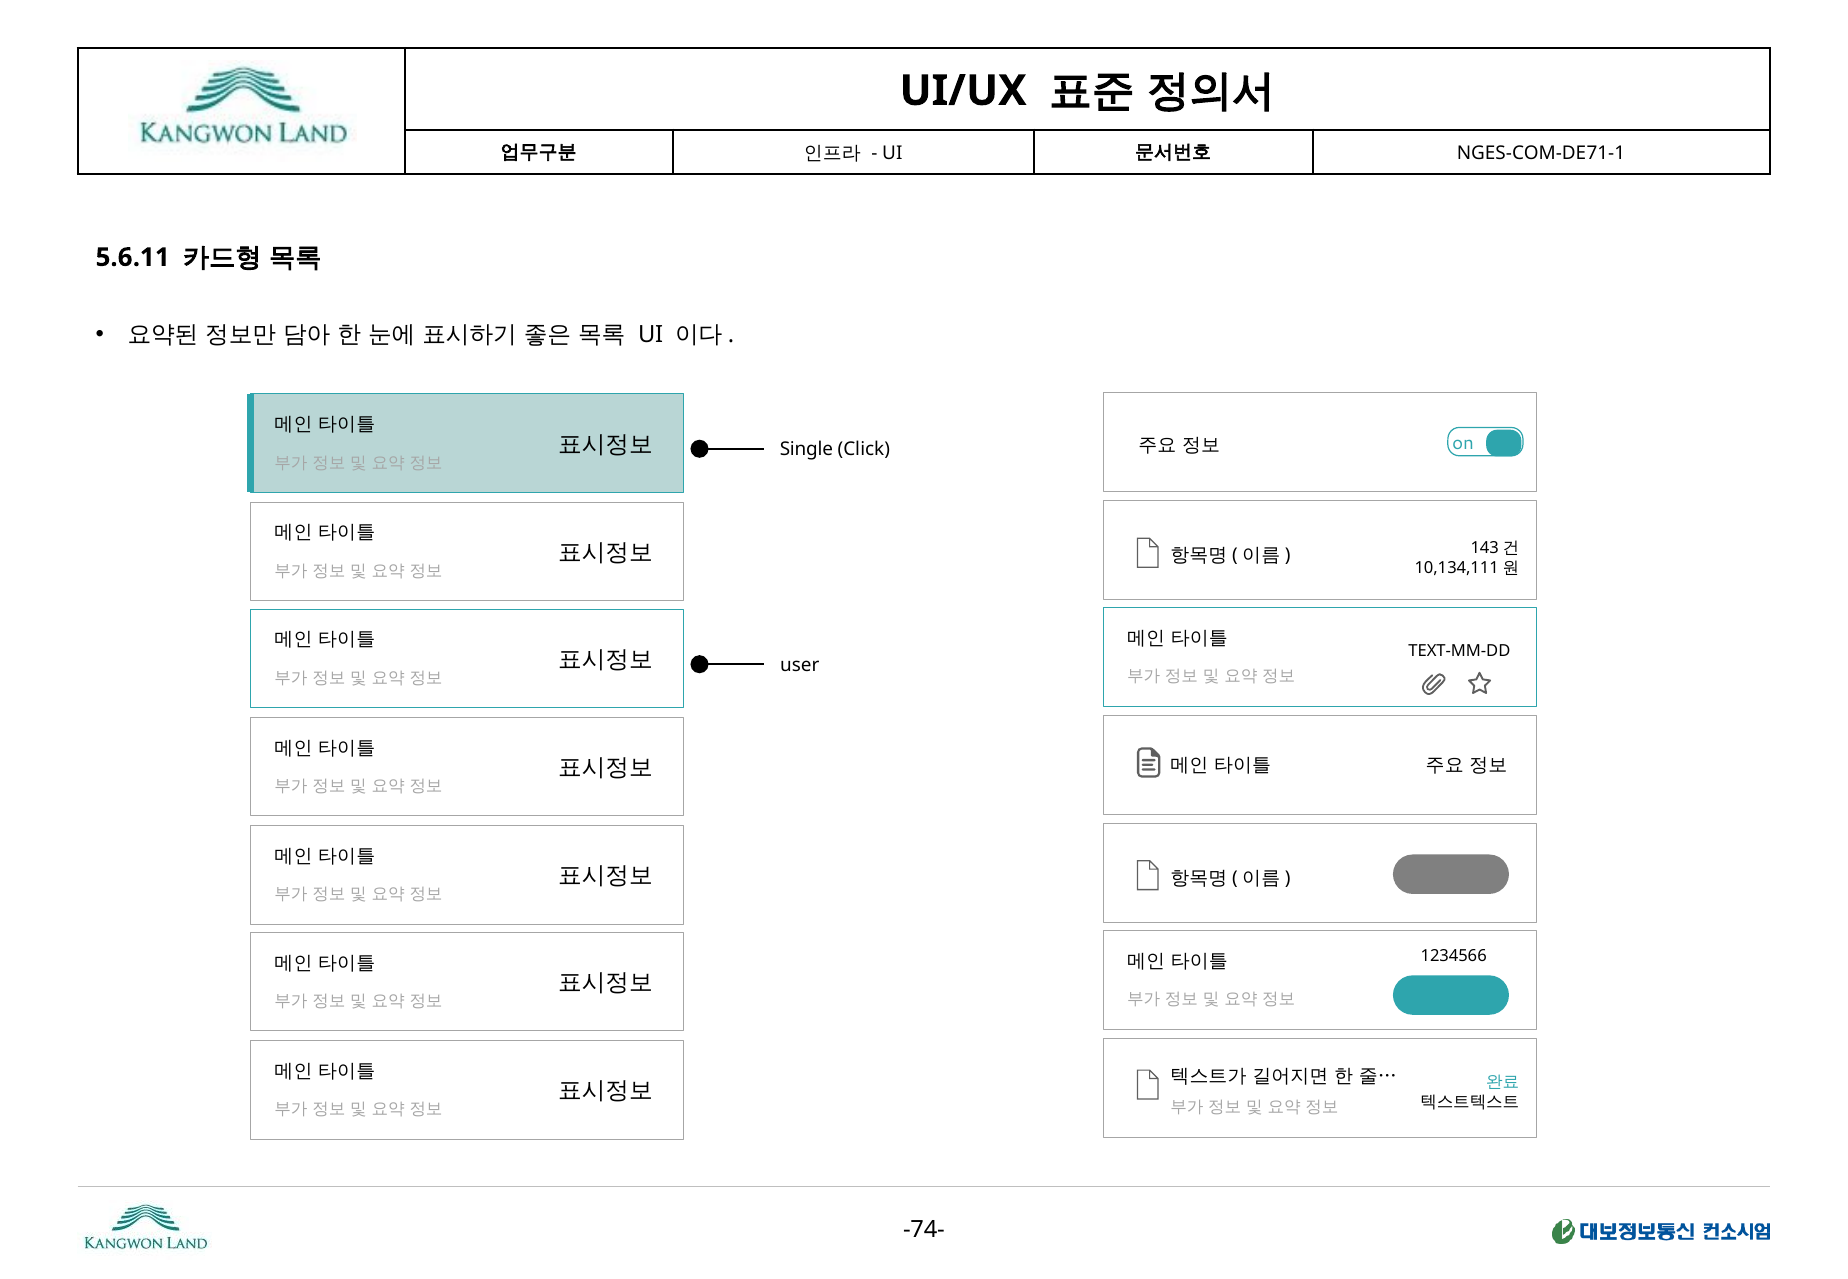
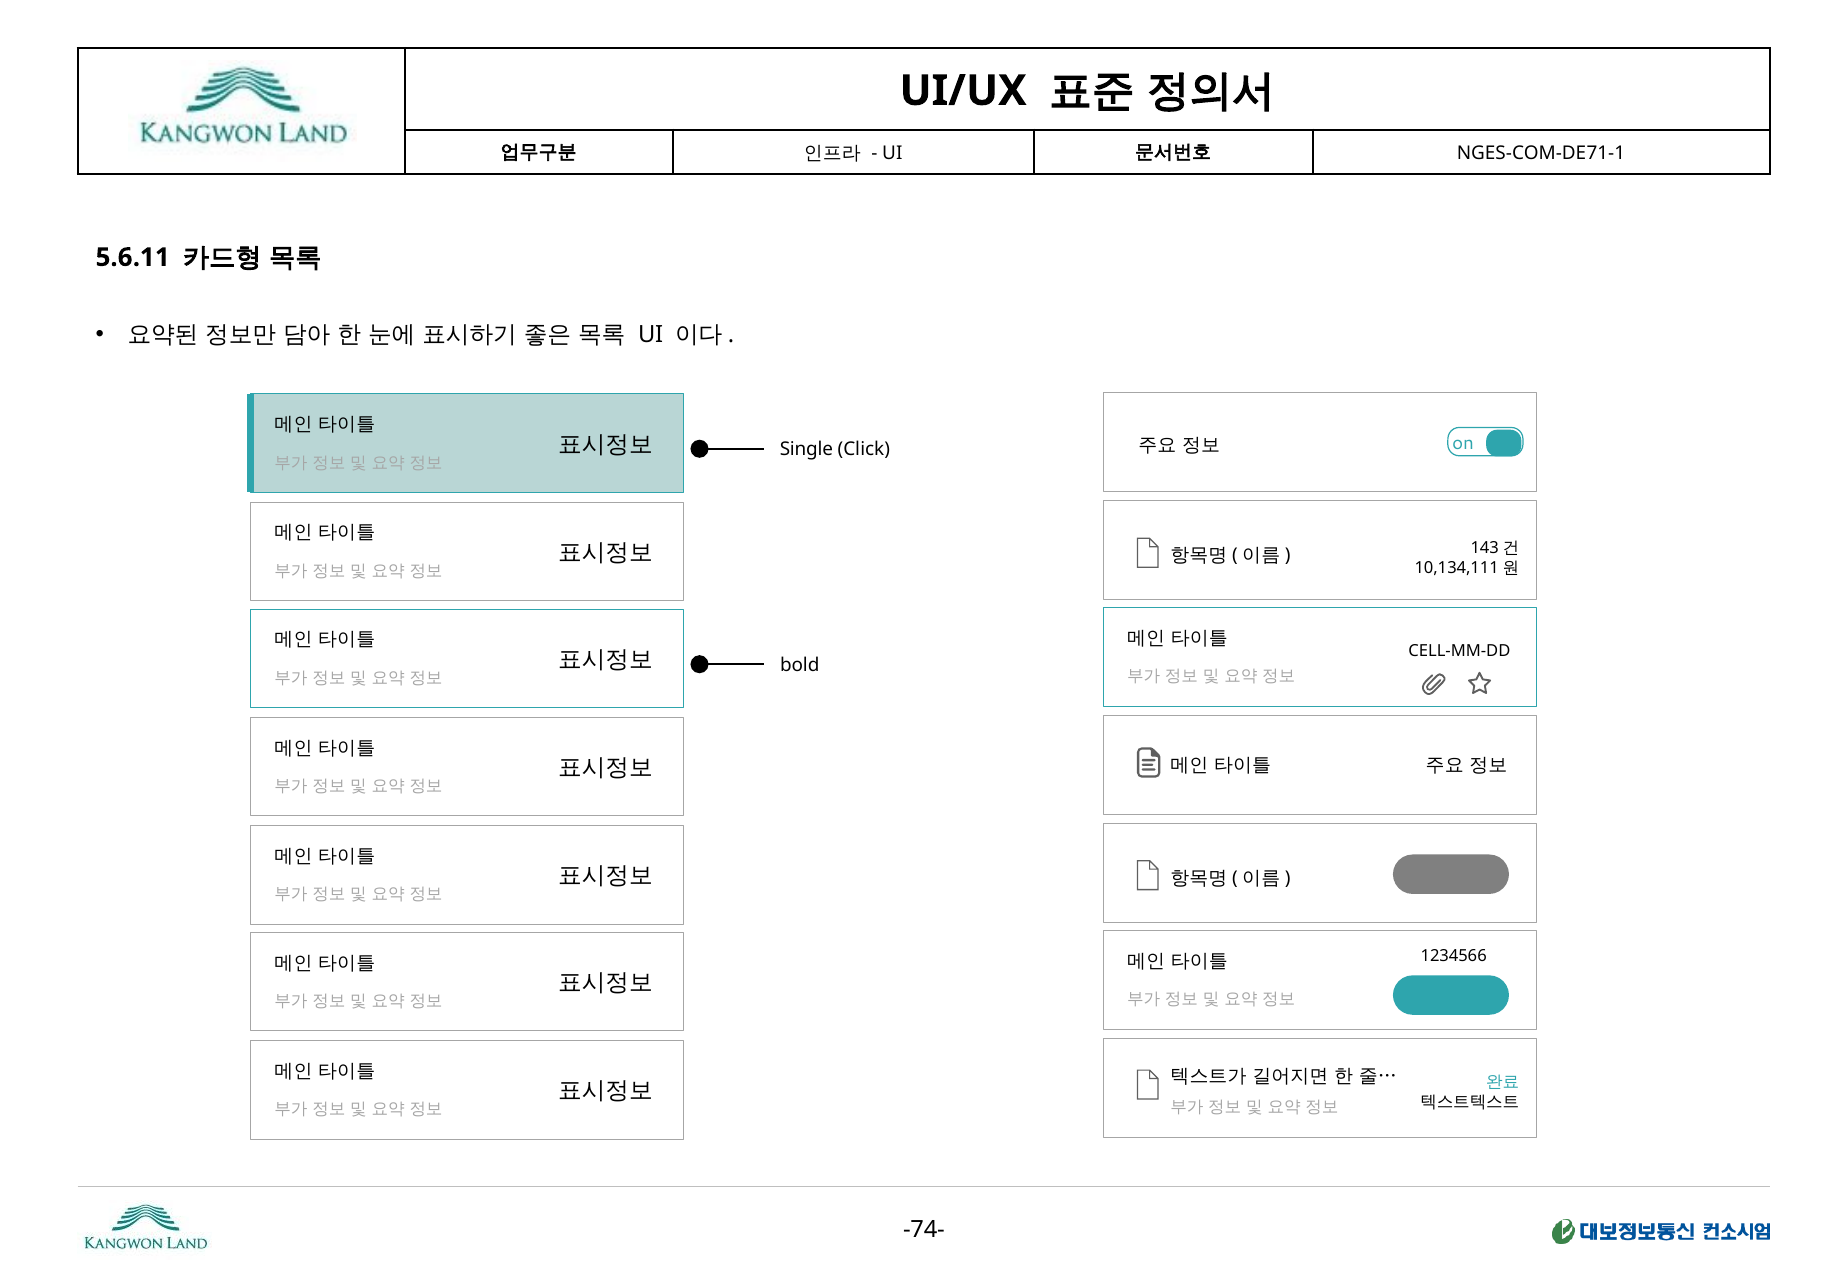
TEXT-MM-DD: TEXT-MM-DD -> CELL-MM-DD (1459, 651)
user: user -> bold (800, 665)
